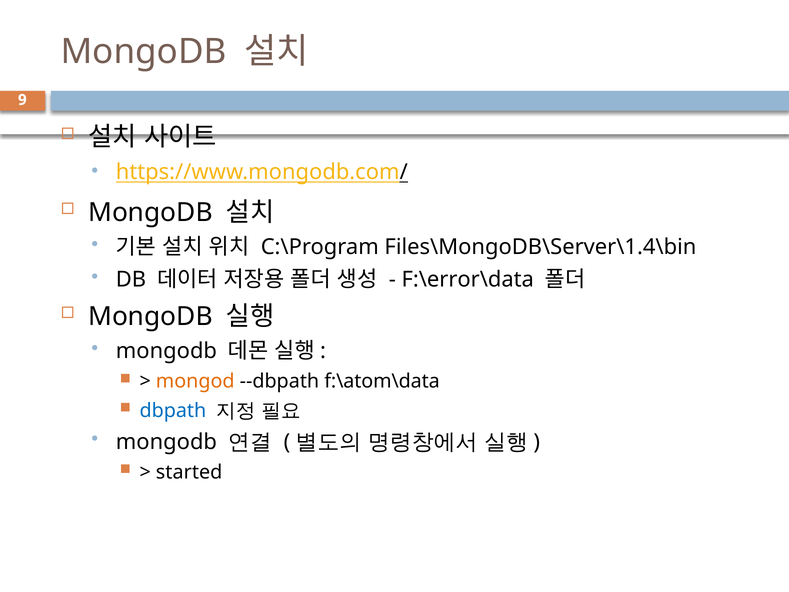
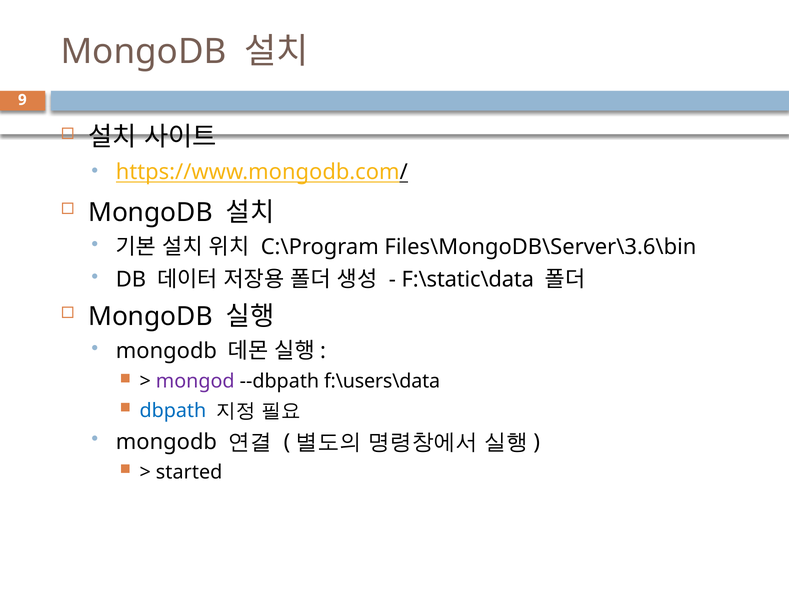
Files\MongoDB\Server\1.4\bin: Files\MongoDB\Server\1.4\bin -> Files\MongoDB\Server\3.6\bin (540, 247)
F:\error\data: F:\error\data -> F:\static\data (468, 279)
mongod colour: orange -> purple (195, 381)
f:\atom\data: f:\atom\data -> f:\users\data (382, 381)
